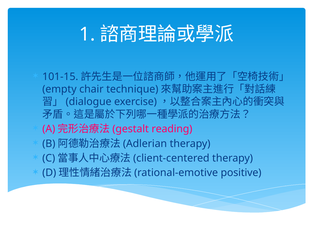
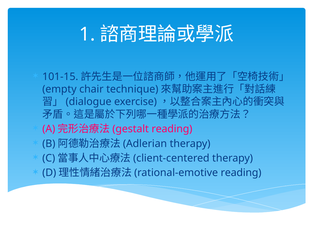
positive: positive -> reading (241, 173)
